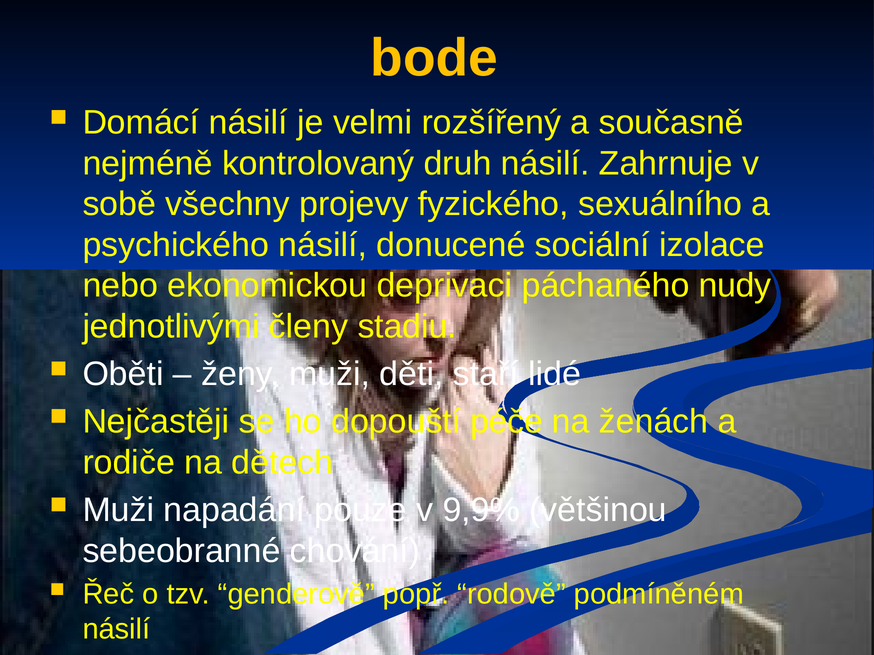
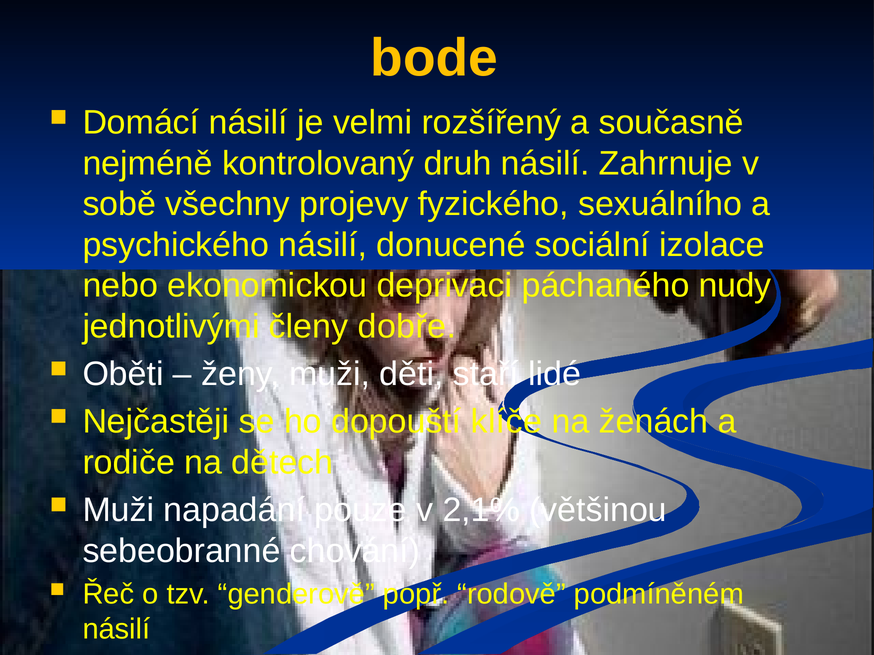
stadiu: stadiu -> dobře (407, 327)
péče: péče -> klíče (506, 422)
9,9%: 9,9% -> 2,1% (481, 510)
